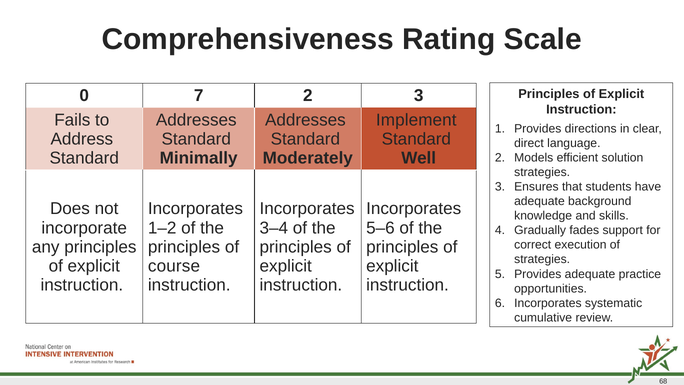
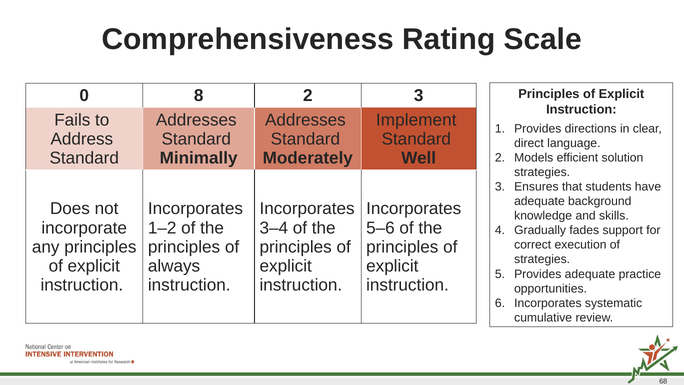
7: 7 -> 8 (199, 96)
course: course -> always (174, 266)
